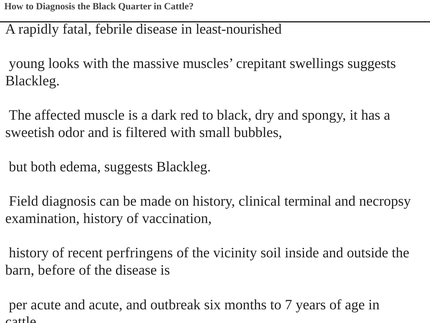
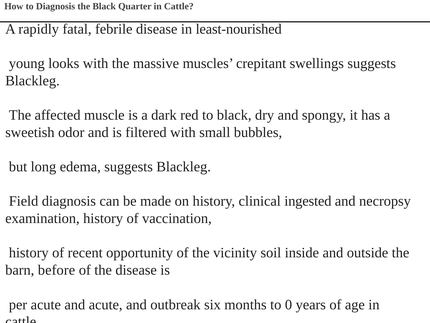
both: both -> long (43, 167)
terminal: terminal -> ingested (308, 201)
perfringens: perfringens -> opportunity (140, 253)
7: 7 -> 0 (289, 304)
